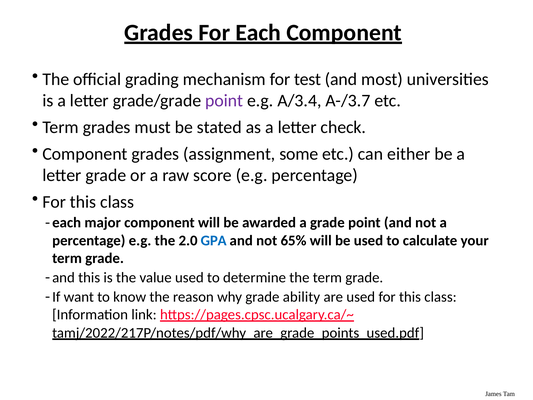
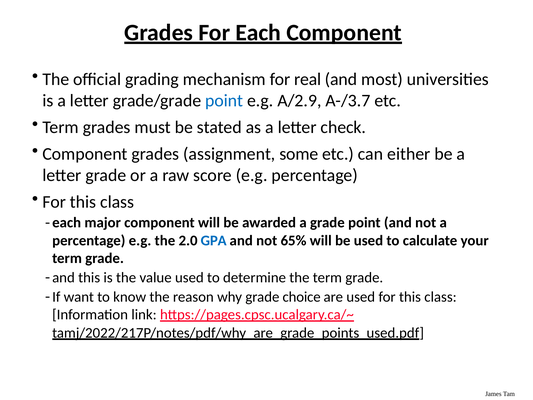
test: test -> real (308, 79)
point colour: purple -> blue (224, 101)
A/3.4: A/3.4 -> A/2.9 (299, 101)
ability: ability -> choice (302, 297)
